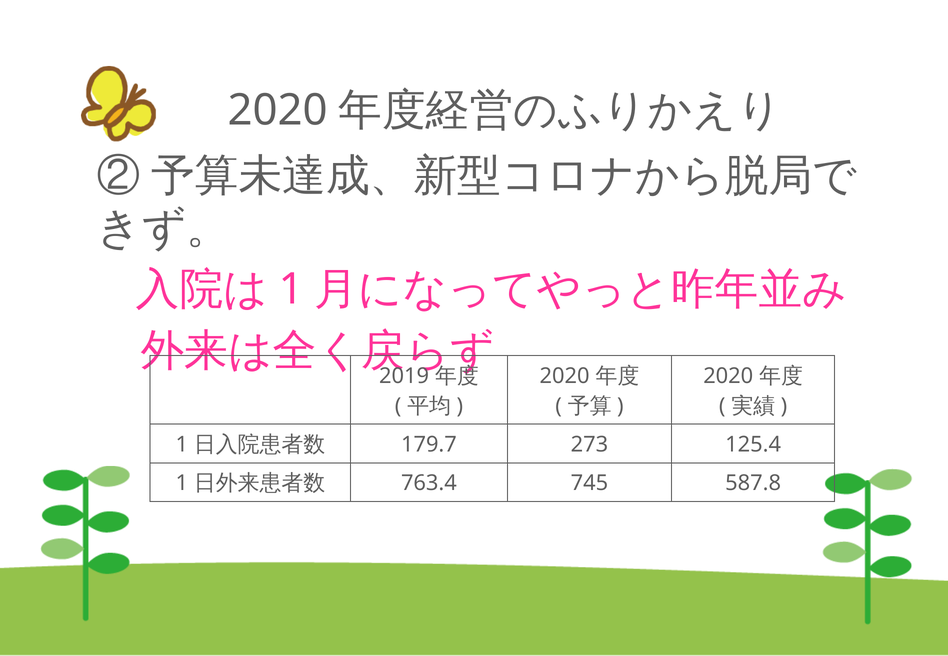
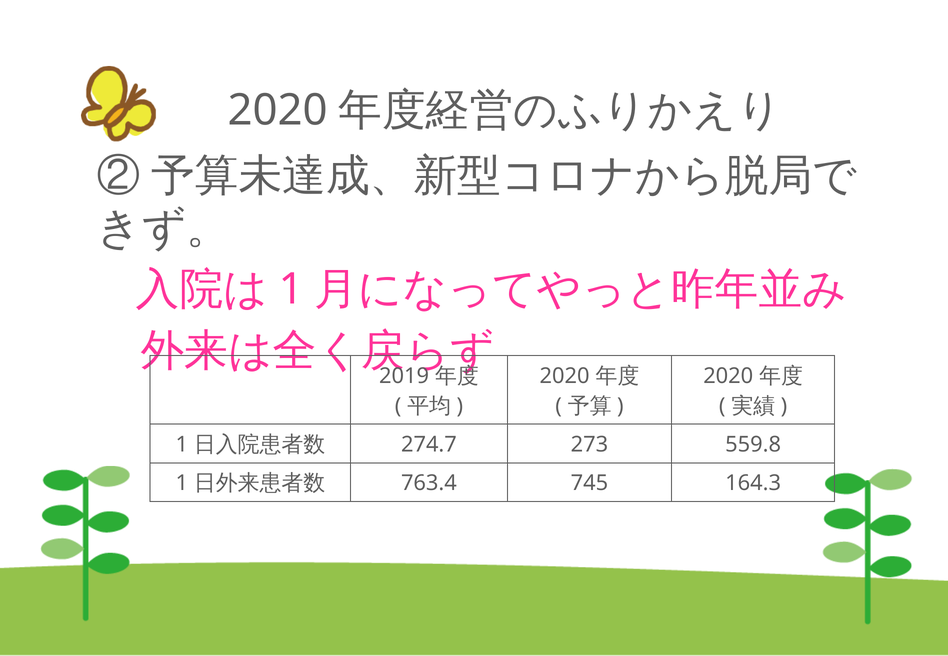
179.7: 179.7 -> 274.7 (429, 445)
125.4: 125.4 -> 559.8 (753, 445)
587.8: 587.8 -> 164.3 (753, 483)
